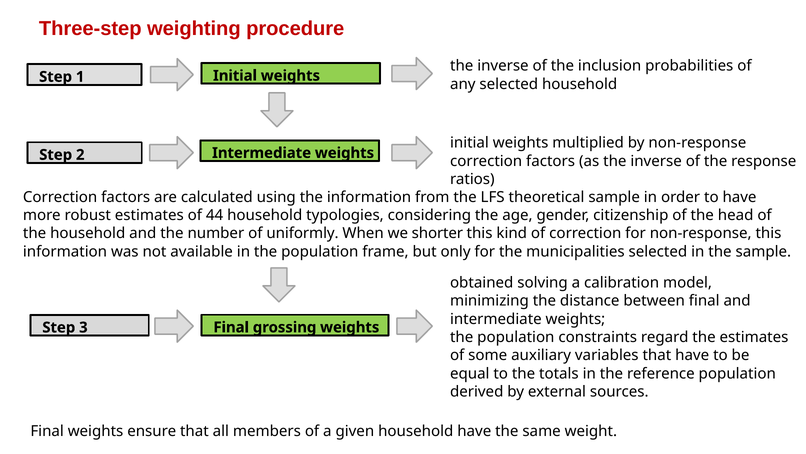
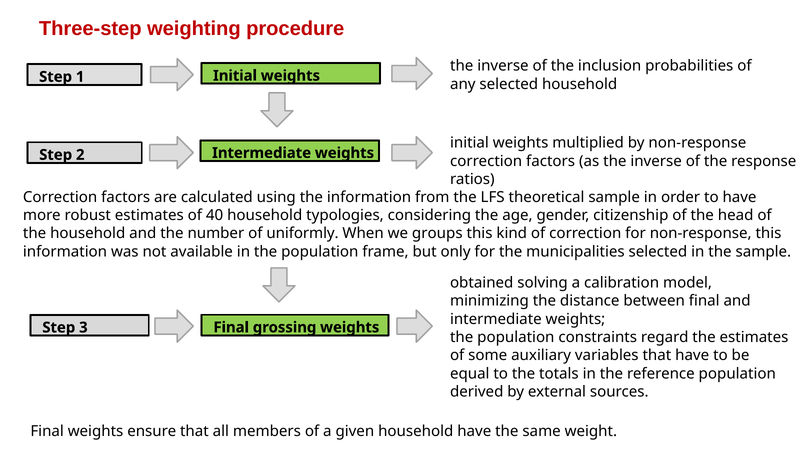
44: 44 -> 40 (215, 215)
shorter: shorter -> groups (437, 233)
